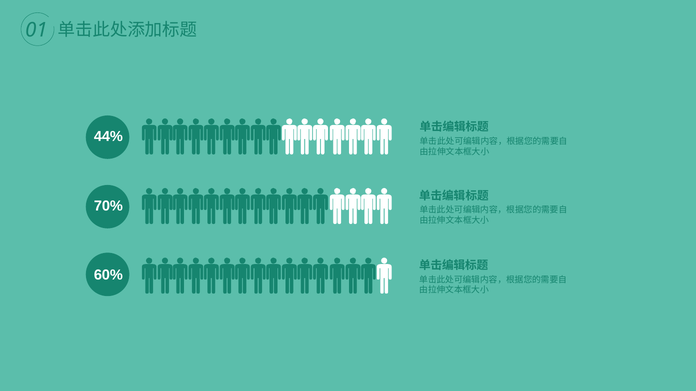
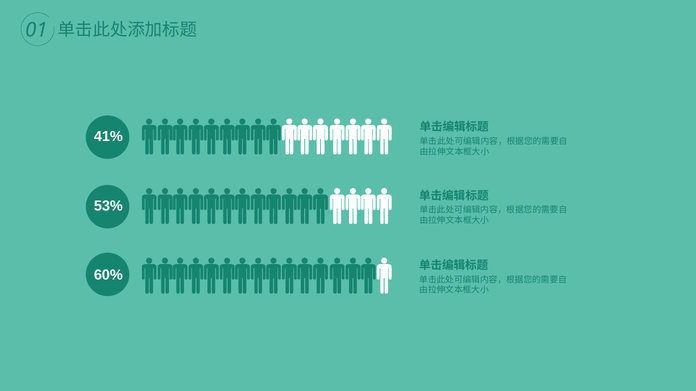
44%: 44% -> 41% (108, 137)
70%: 70% -> 53% (108, 206)
